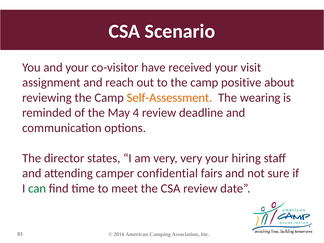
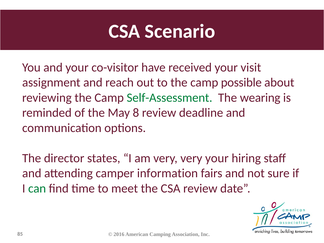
positive: positive -> possible (241, 83)
Self-Assessment colour: orange -> green (170, 98)
4: 4 -> 8 (136, 113)
confidential: confidential -> information (167, 173)
